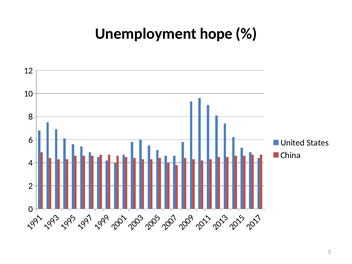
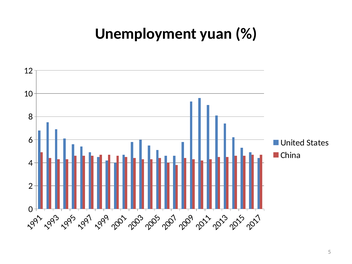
hope: hope -> yuan (216, 34)
